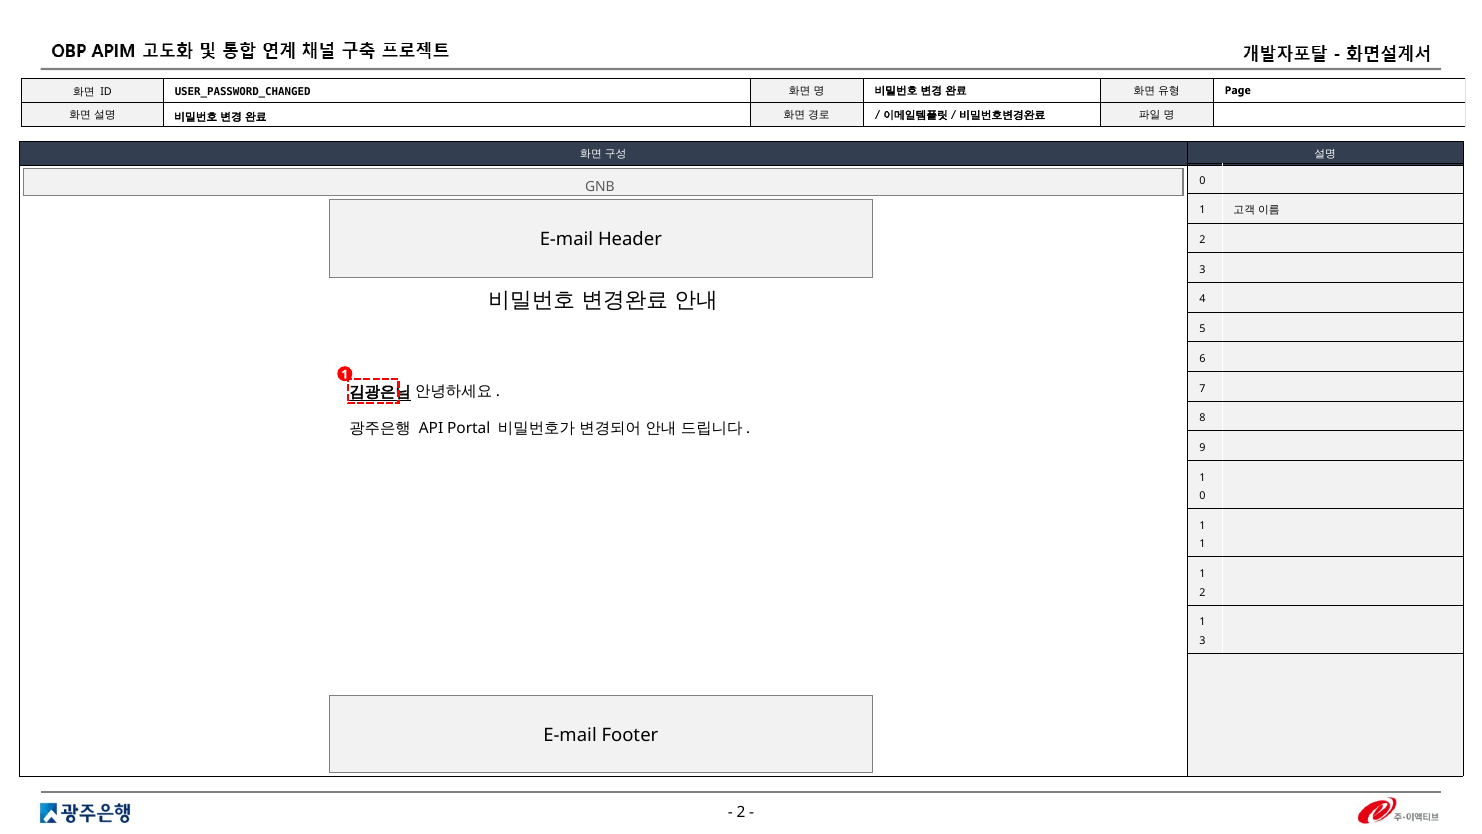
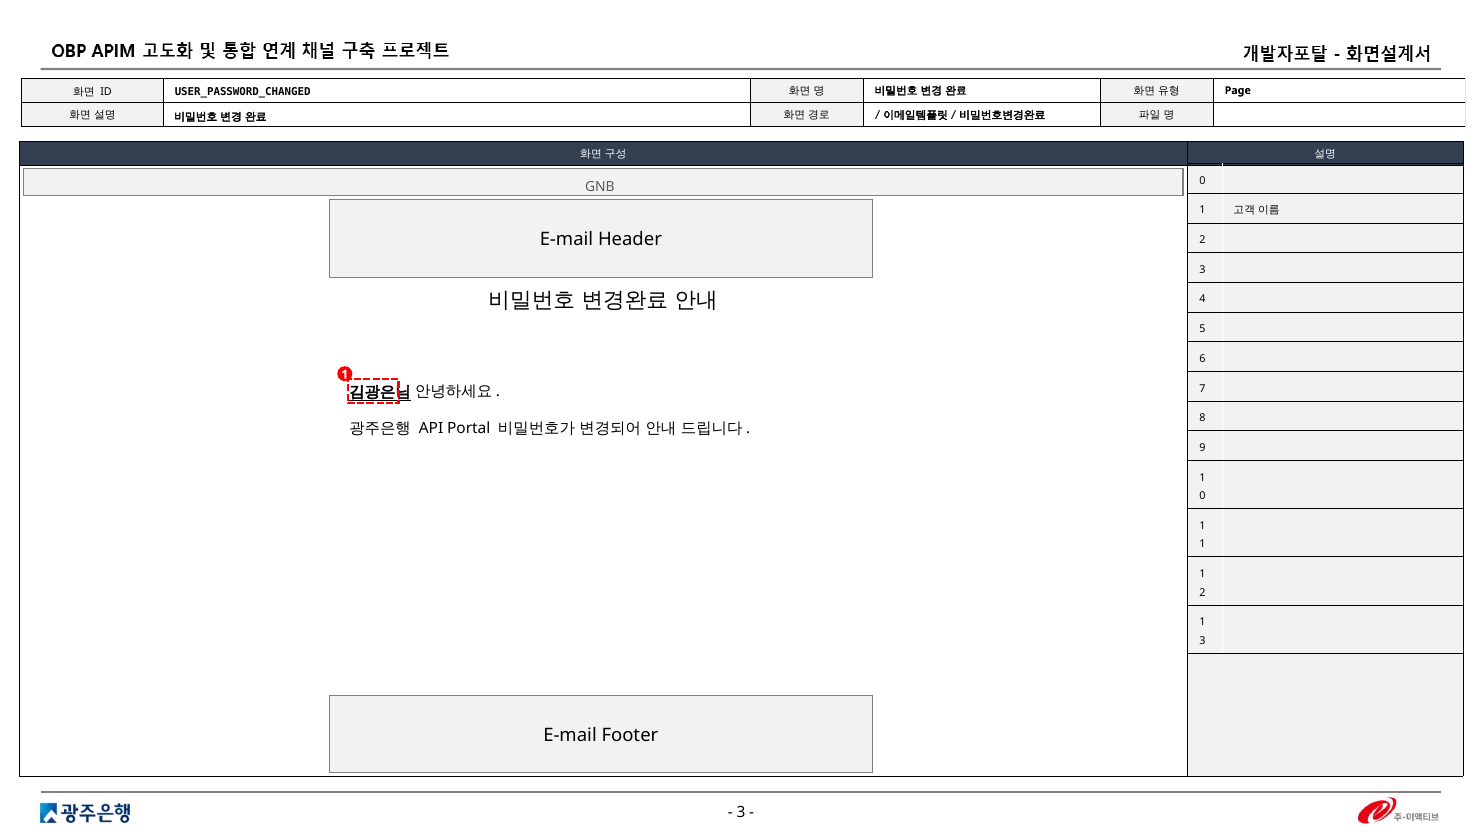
2: 2 -> 3 (741, 812)
